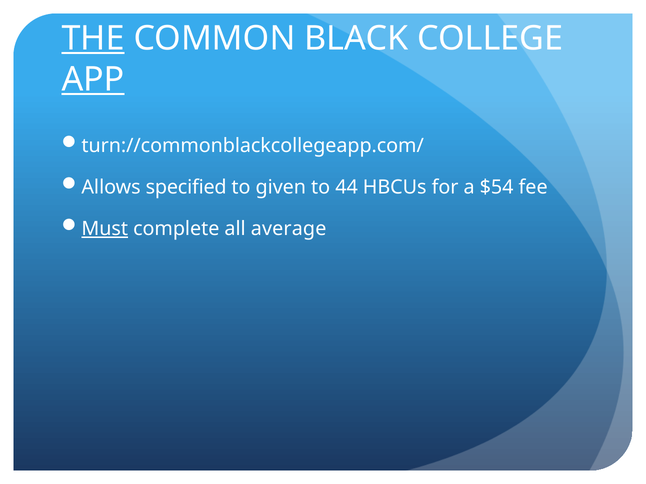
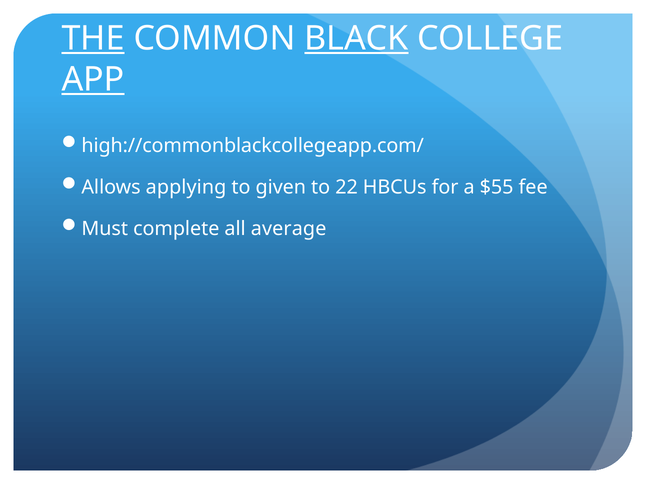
BLACK underline: none -> present (356, 38)
turn://commonblackcollegeapp.com/: turn://commonblackcollegeapp.com/ -> high://commonblackcollegeapp.com/ (253, 146)
specified: specified -> applying (186, 187)
44: 44 -> 22 (347, 187)
$54: $54 -> $55 (497, 187)
Must underline: present -> none (105, 229)
